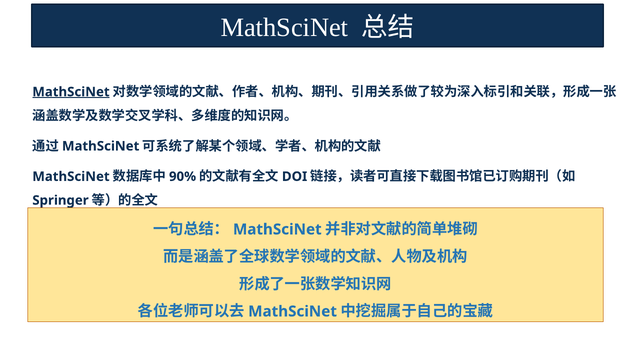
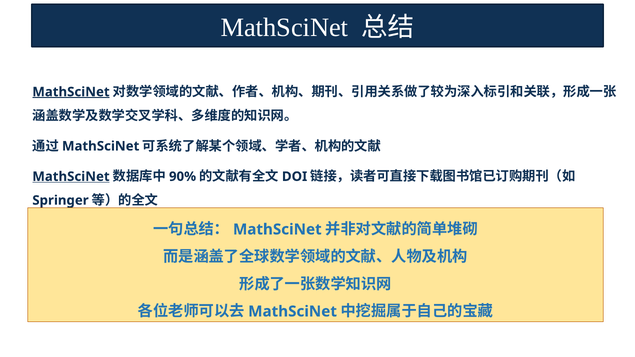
MathSciNet underline: none -> present (71, 177)
